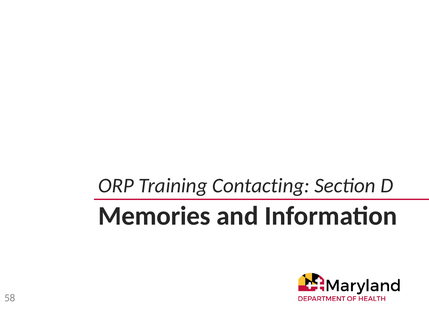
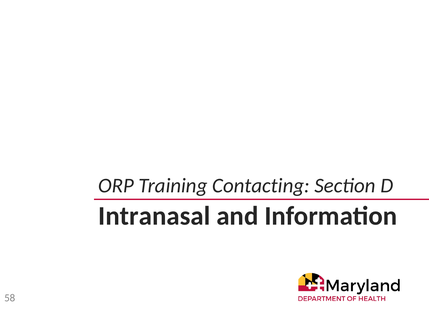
Memories: Memories -> Intranasal (154, 216)
